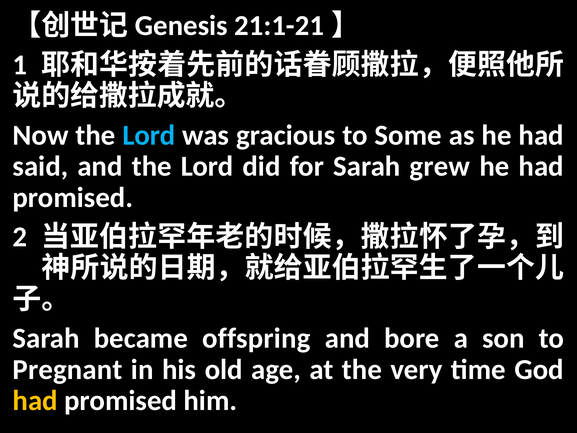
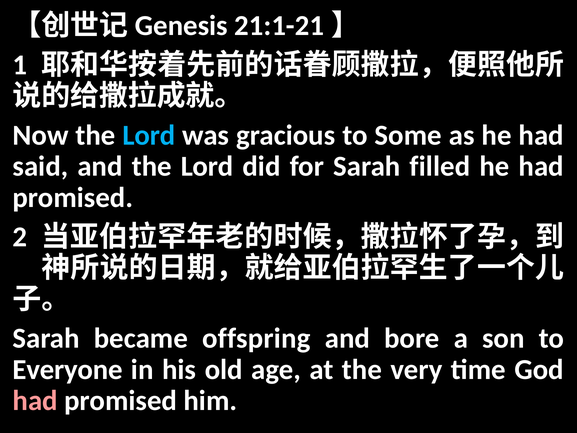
grew: grew -> filled (440, 166)
Pregnant: Pregnant -> Everyone (68, 369)
had colour: yellow -> pink (35, 401)
